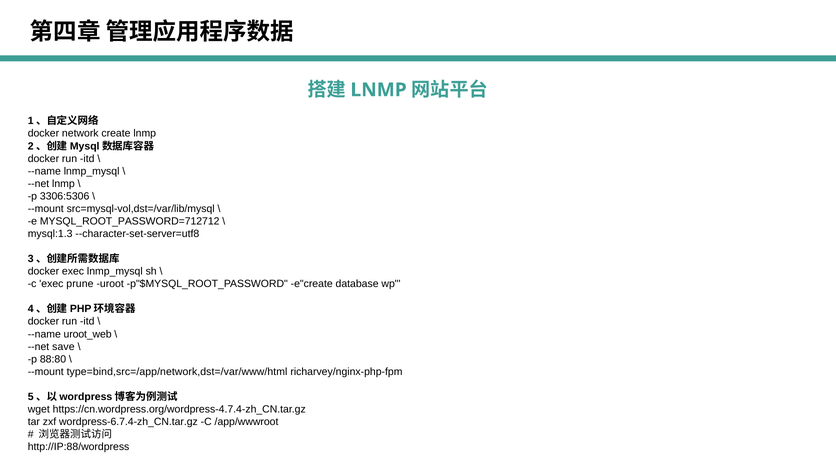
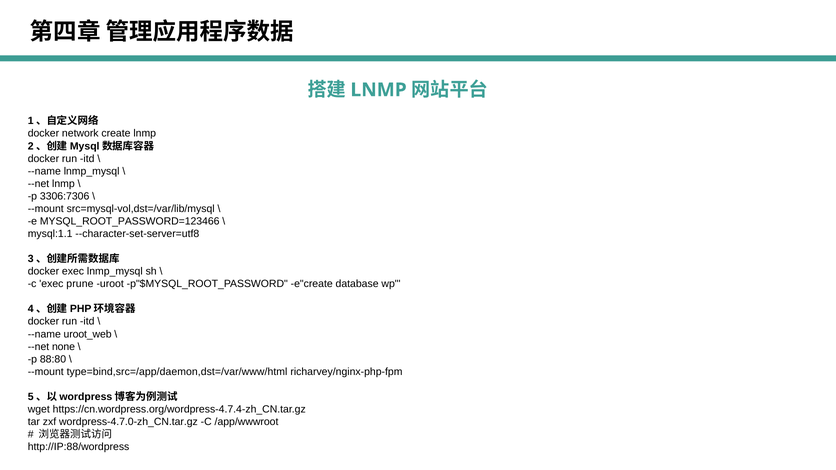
3306:5306: 3306:5306 -> 3306:7306 (65, 196)
MYSQL_ROOT_PASSWORD=712712: MYSQL_ROOT_PASSWORD=712712 -> MYSQL_ROOT_PASSWORD=123466 (130, 221)
mysql:1.3: mysql:1.3 -> mysql:1.1 (50, 234)
save: save -> none (63, 347)
type=bind,src=/app/network,dst=/var/www/html: type=bind,src=/app/network,dst=/var/www/html -> type=bind,src=/app/daemon,dst=/var/www/html (177, 372)
wordpress-6.7.4-zh_CN.tar.gz: wordpress-6.7.4-zh_CN.tar.gz -> wordpress-4.7.0-zh_CN.tar.gz (128, 422)
